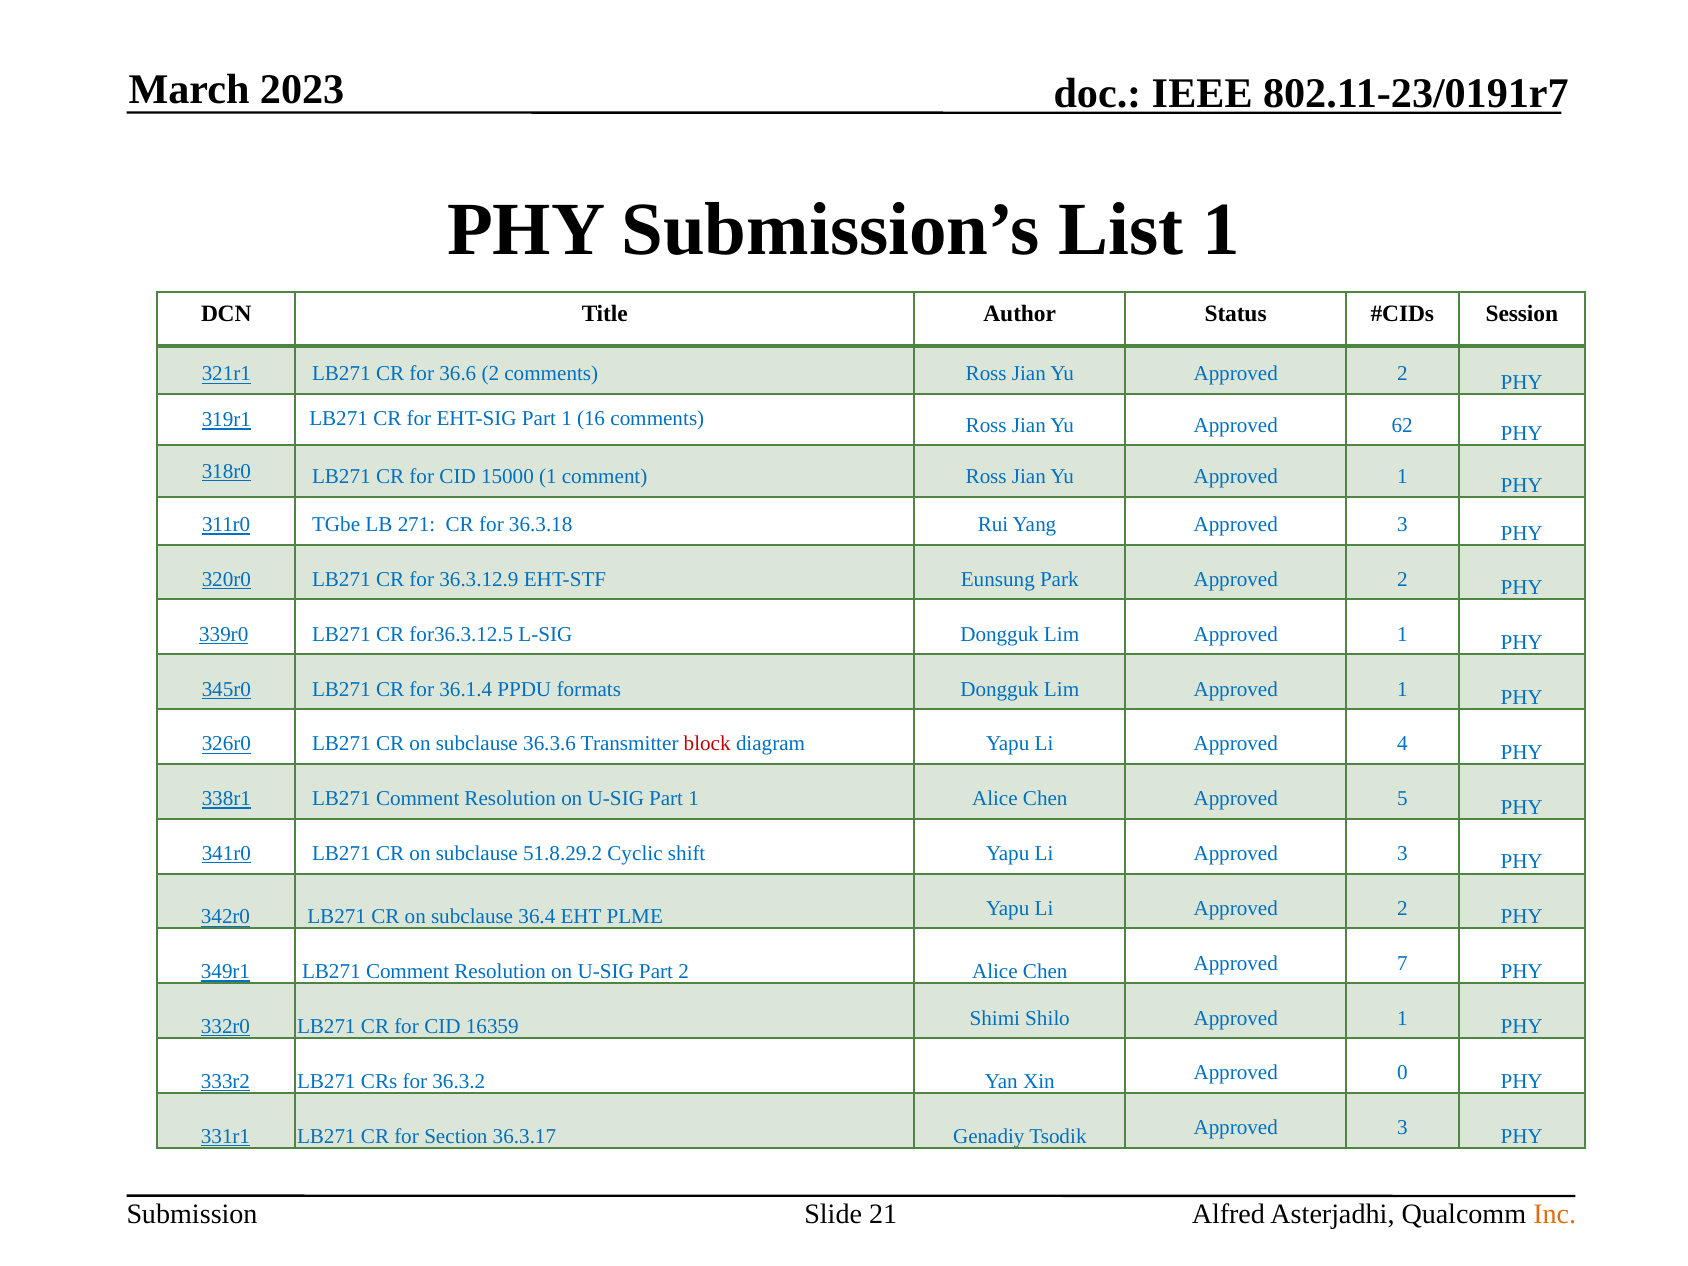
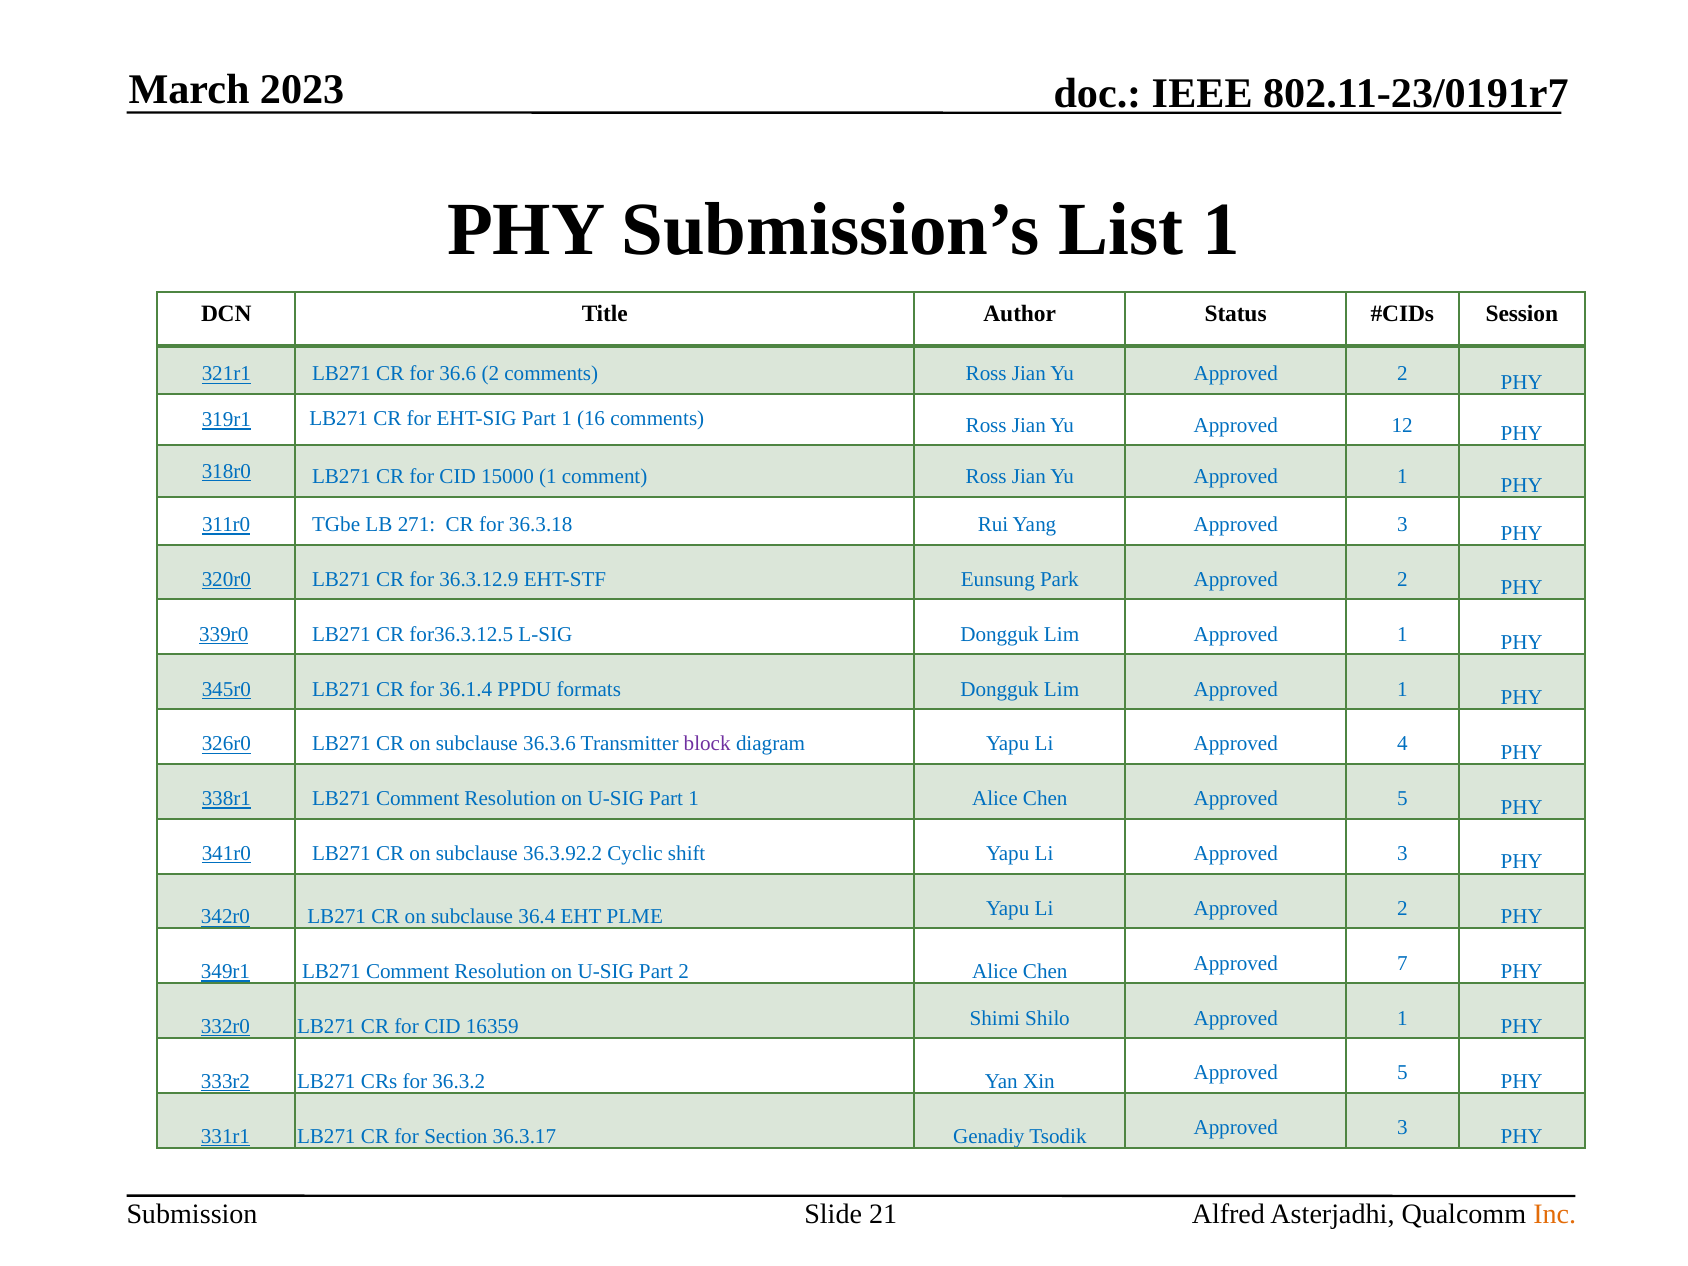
62: 62 -> 12 (1402, 425)
block colour: red -> purple (707, 744)
51.8.29.2: 51.8.29.2 -> 36.3.92.2 (563, 854)
Xin Approved 0: 0 -> 5 (1402, 1073)
